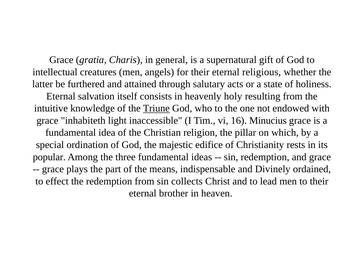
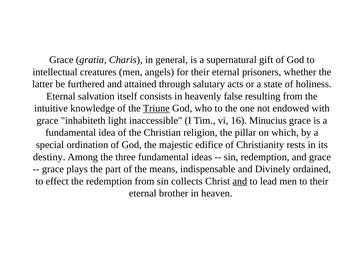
religious: religious -> prisoners (262, 72)
holy: holy -> false (233, 96)
popular: popular -> destiny (49, 157)
and underline: none -> present (240, 181)
